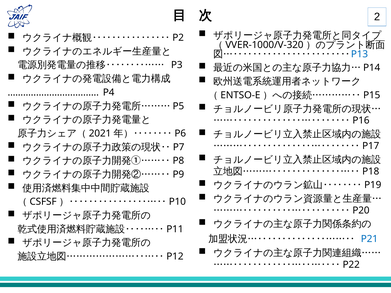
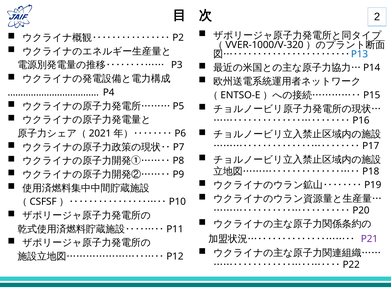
P21 colour: blue -> purple (369, 239)
